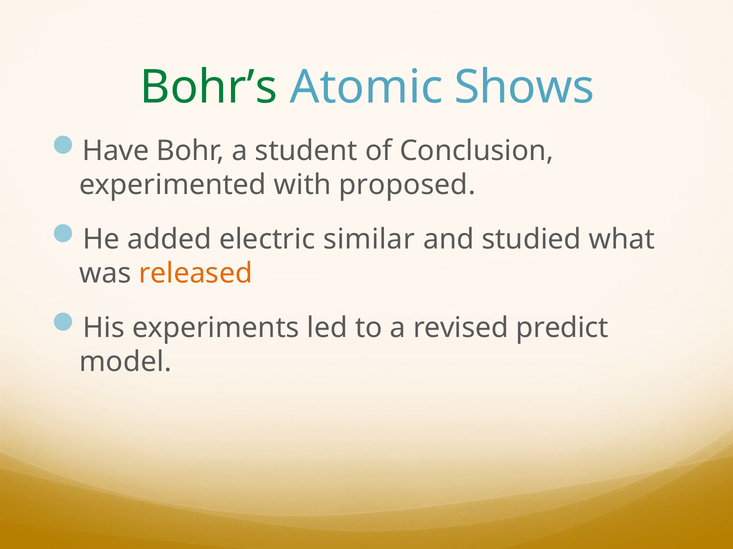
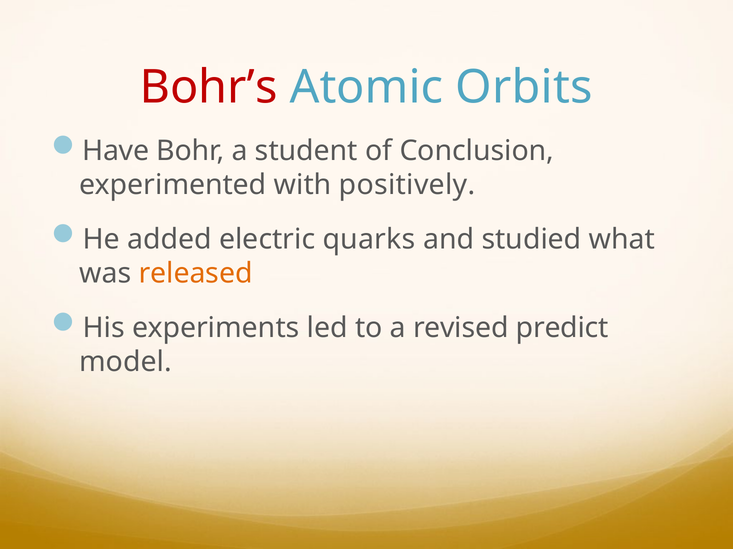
Bohr’s colour: green -> red (209, 87)
Shows: Shows -> Orbits (524, 87)
proposed: proposed -> positively (407, 185)
similar: similar -> quarks (369, 240)
